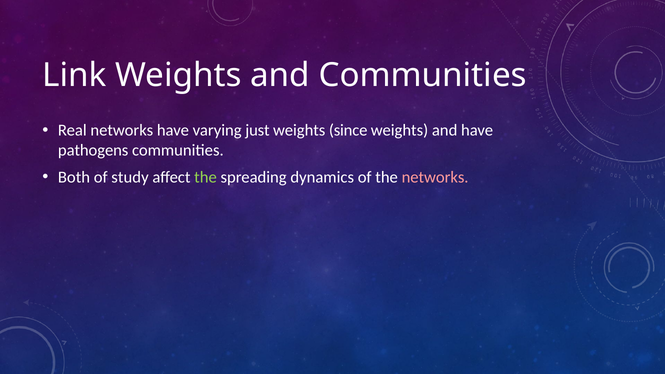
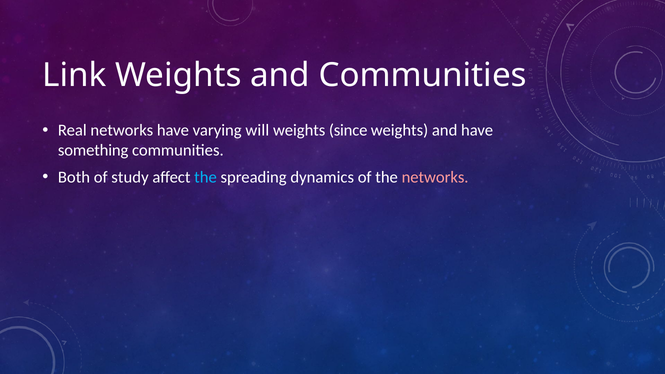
just: just -> will (257, 130)
pathogens: pathogens -> something (93, 150)
the colour: light green -> light blue (206, 177)
